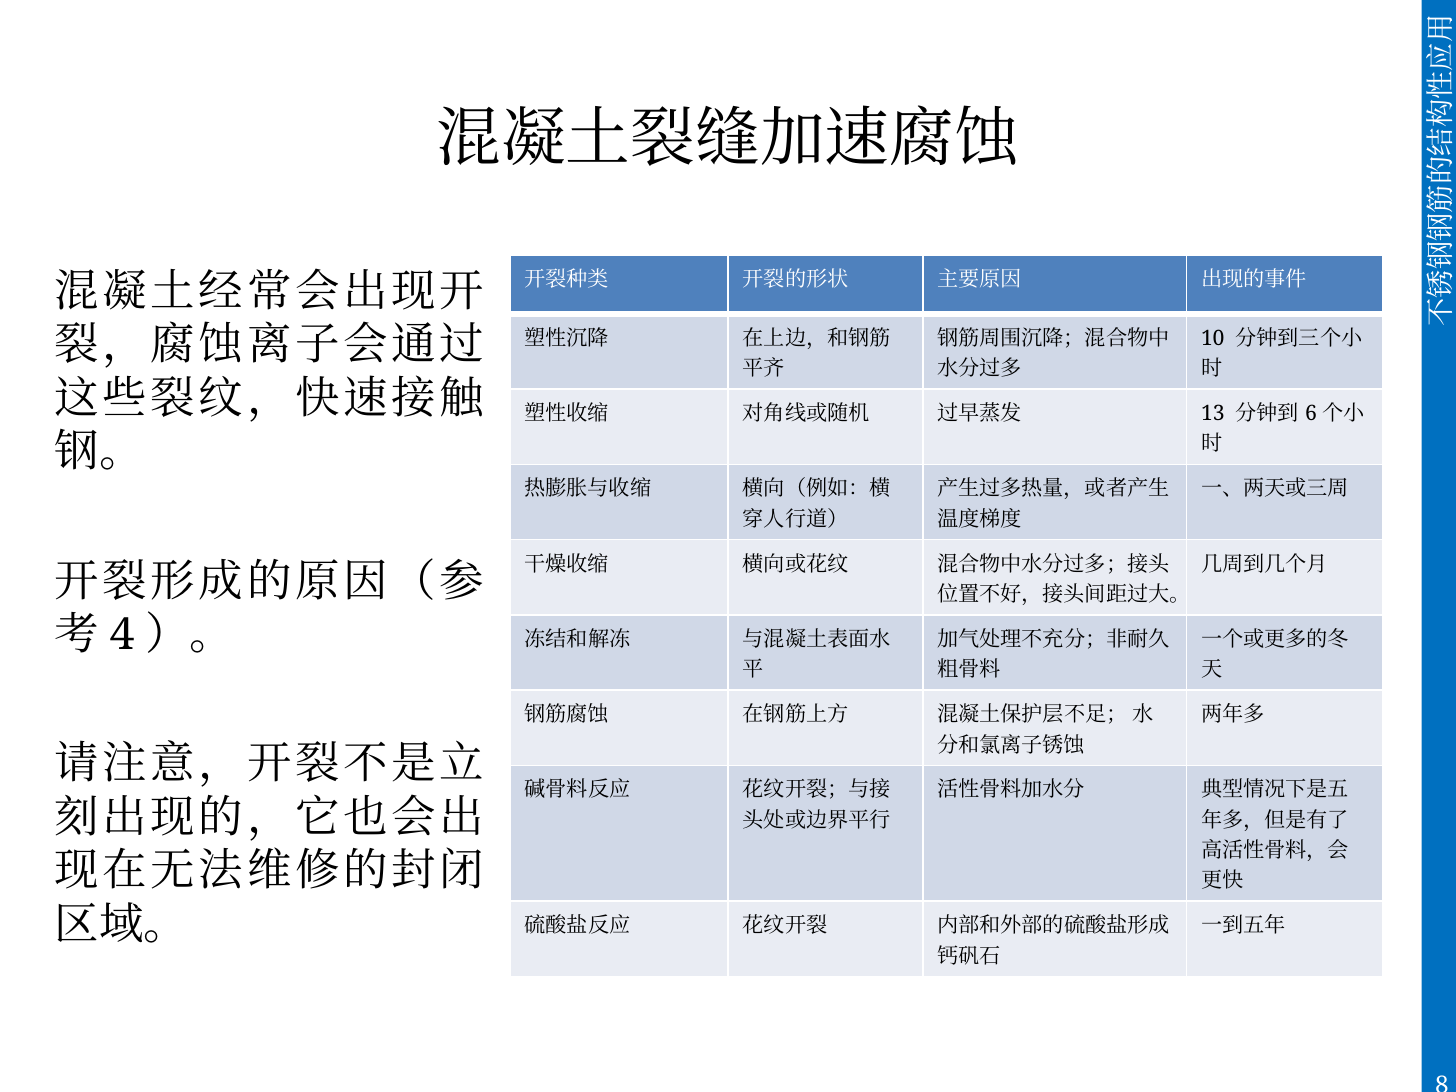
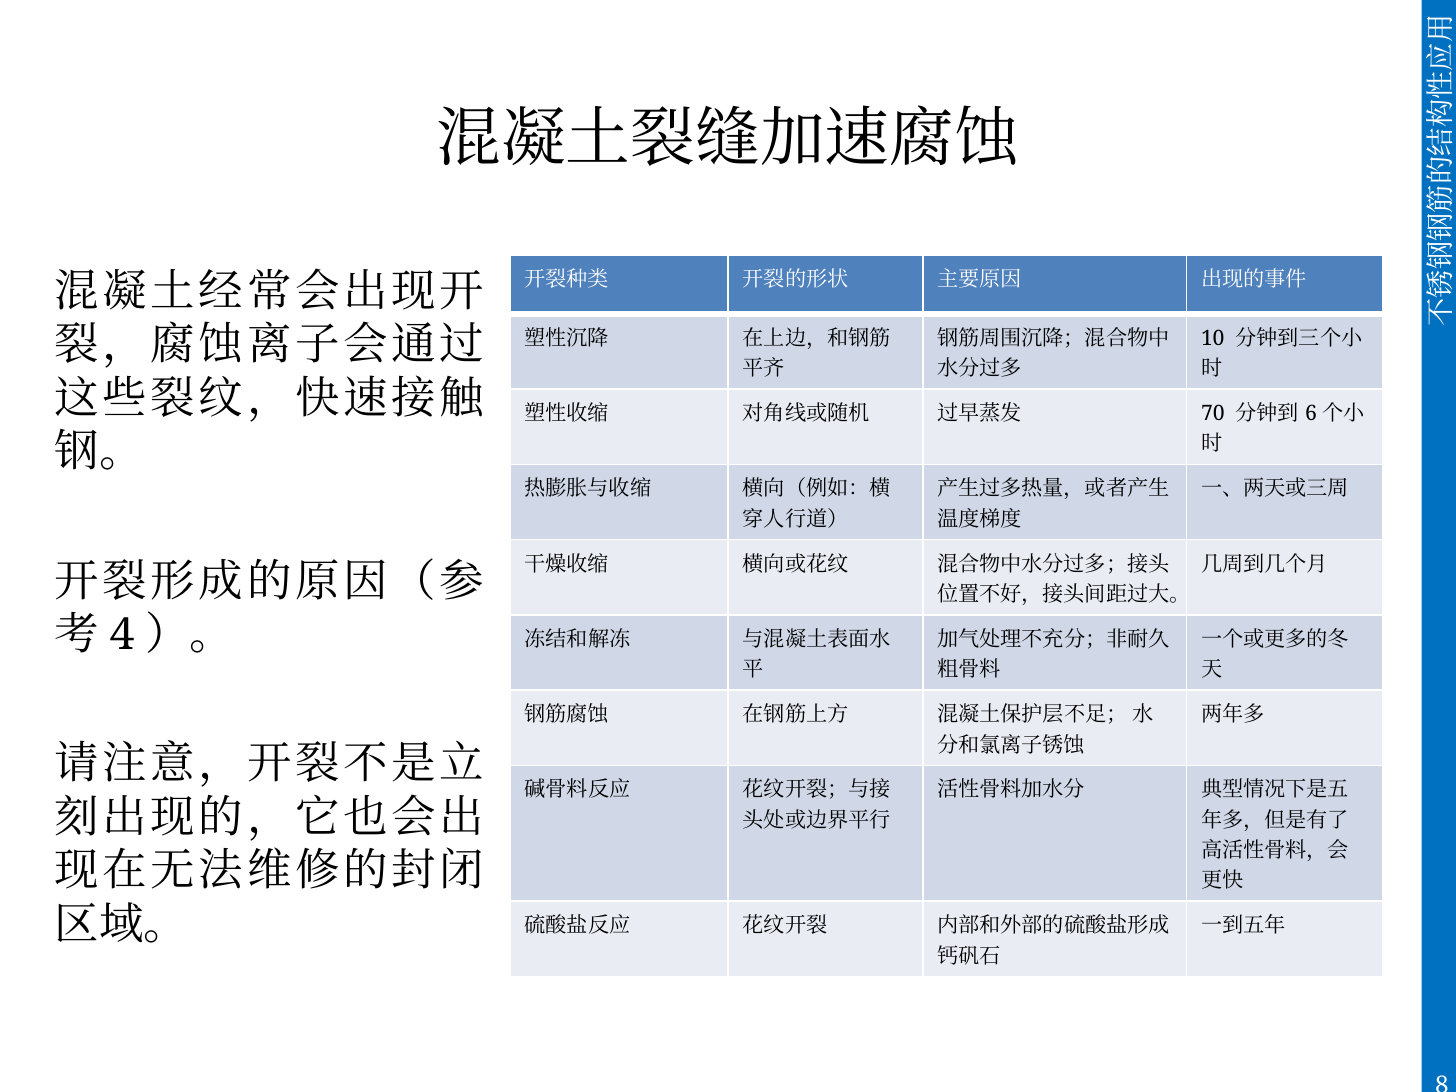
13: 13 -> 70 (1213, 414)
